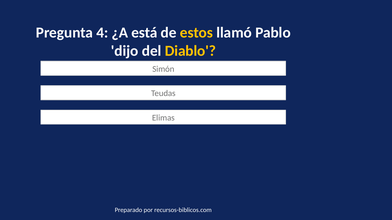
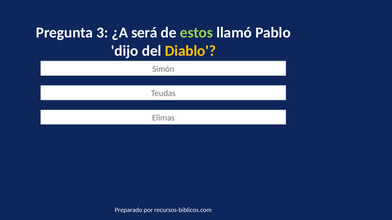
4: 4 -> 3 (102, 33)
está: está -> será (144, 33)
estos colour: yellow -> light green (196, 33)
